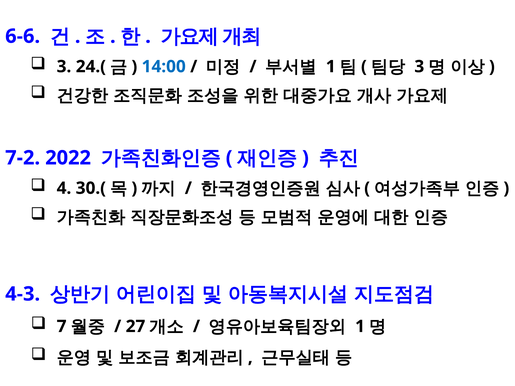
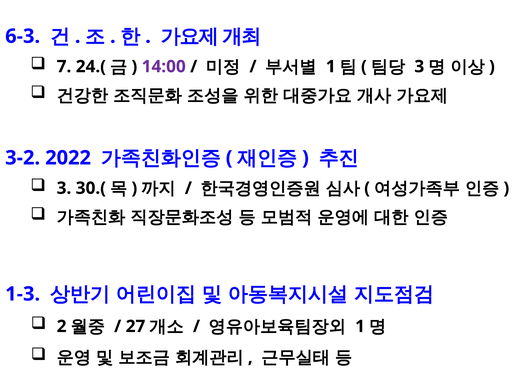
6-6: 6-6 -> 6-3 (23, 36)
3: 3 -> 7 (64, 67)
14:00 colour: blue -> purple (164, 67)
7-2: 7-2 -> 3-2 (23, 158)
4: 4 -> 3 (64, 188)
4-3: 4-3 -> 1-3 (23, 294)
7: 7 -> 2 (62, 327)
